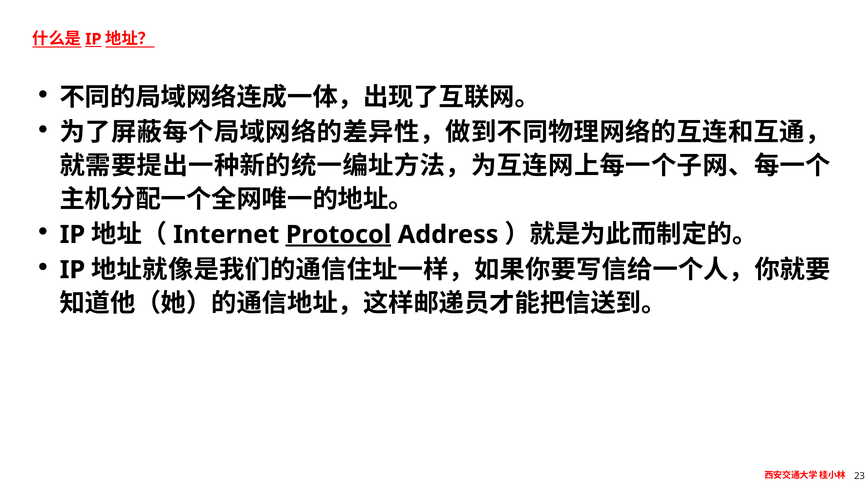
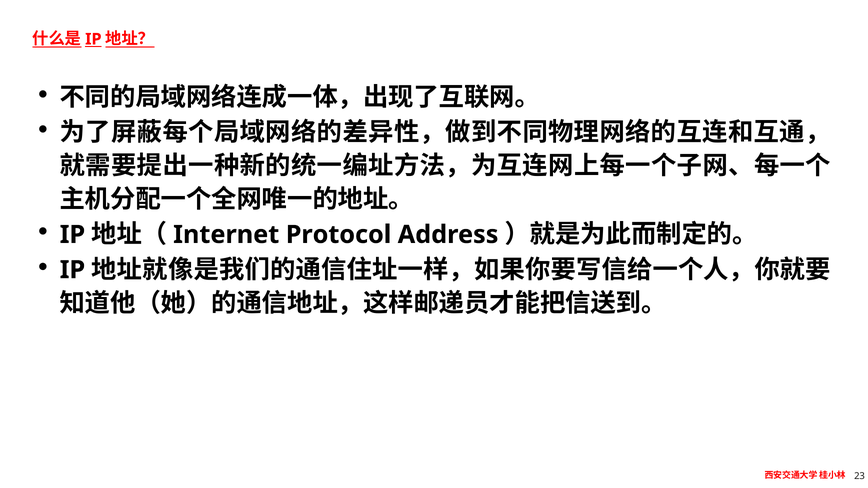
Protocol underline: present -> none (339, 235)
